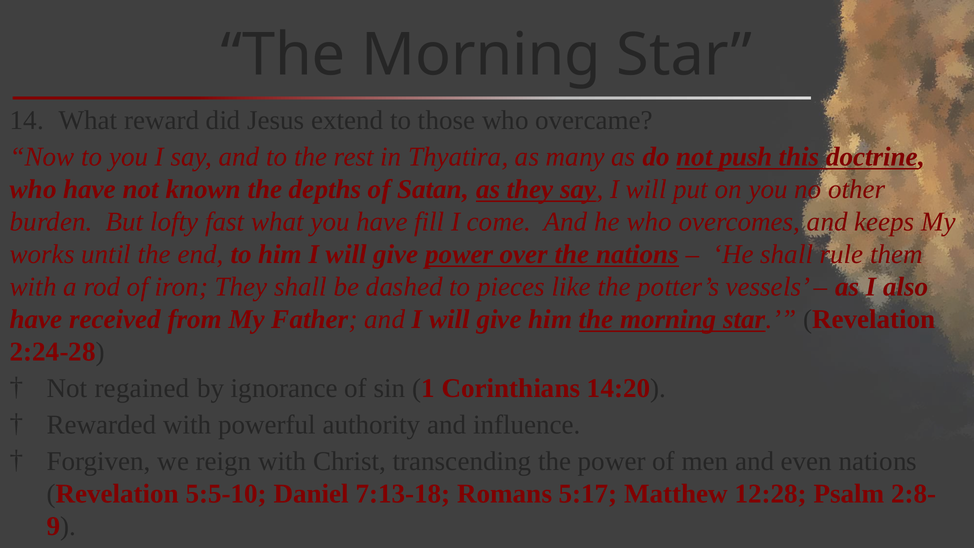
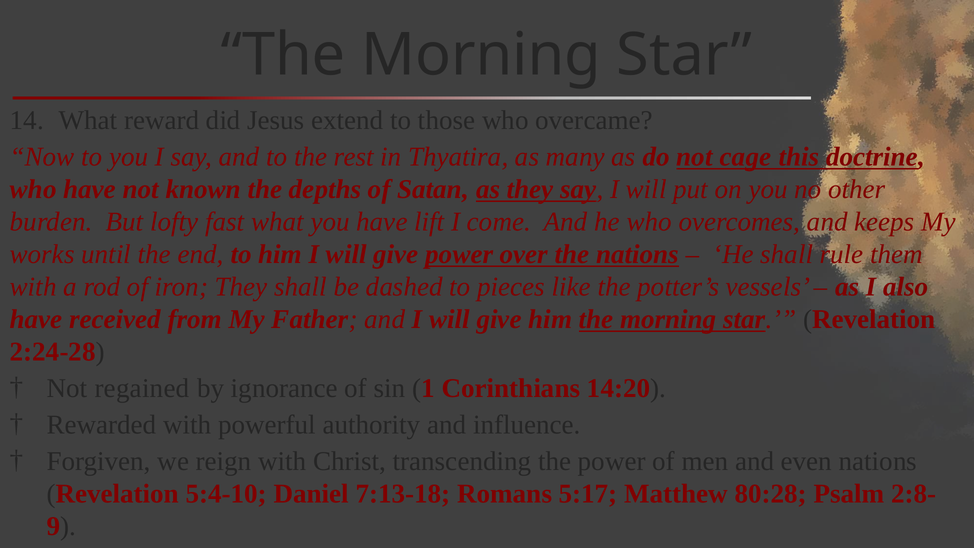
push: push -> cage (746, 157)
fill: fill -> lift (429, 222)
5:5-10: 5:5-10 -> 5:4-10 (226, 494)
12:28: 12:28 -> 80:28 (771, 494)
